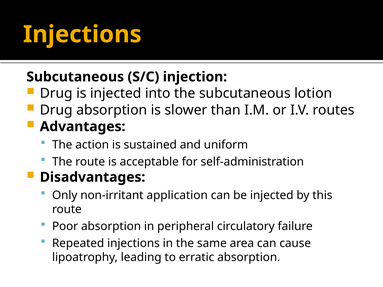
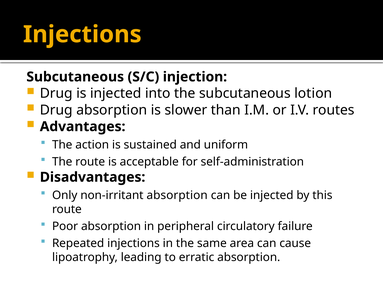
non-irritant application: application -> absorption (177, 195)
